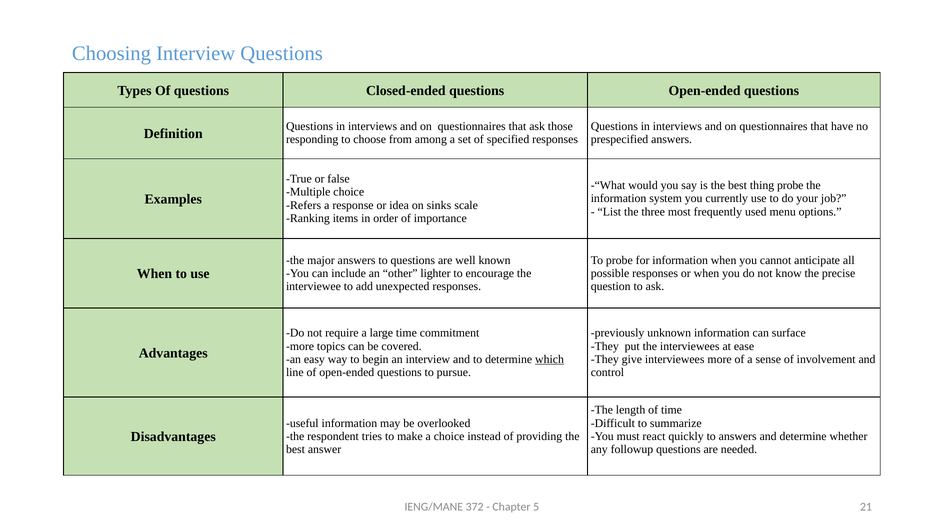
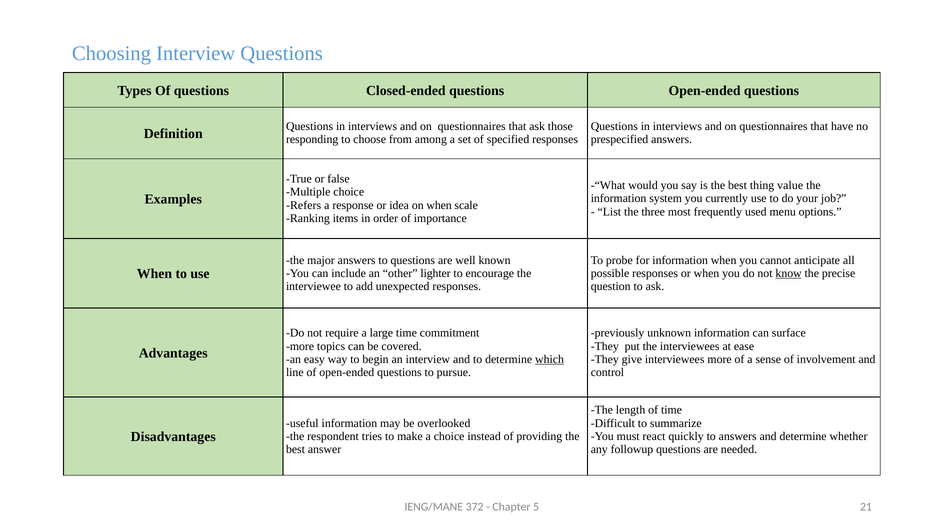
thing probe: probe -> value (790, 185)
on sinks: sinks -> when (439, 205)
know underline: none -> present (789, 273)
